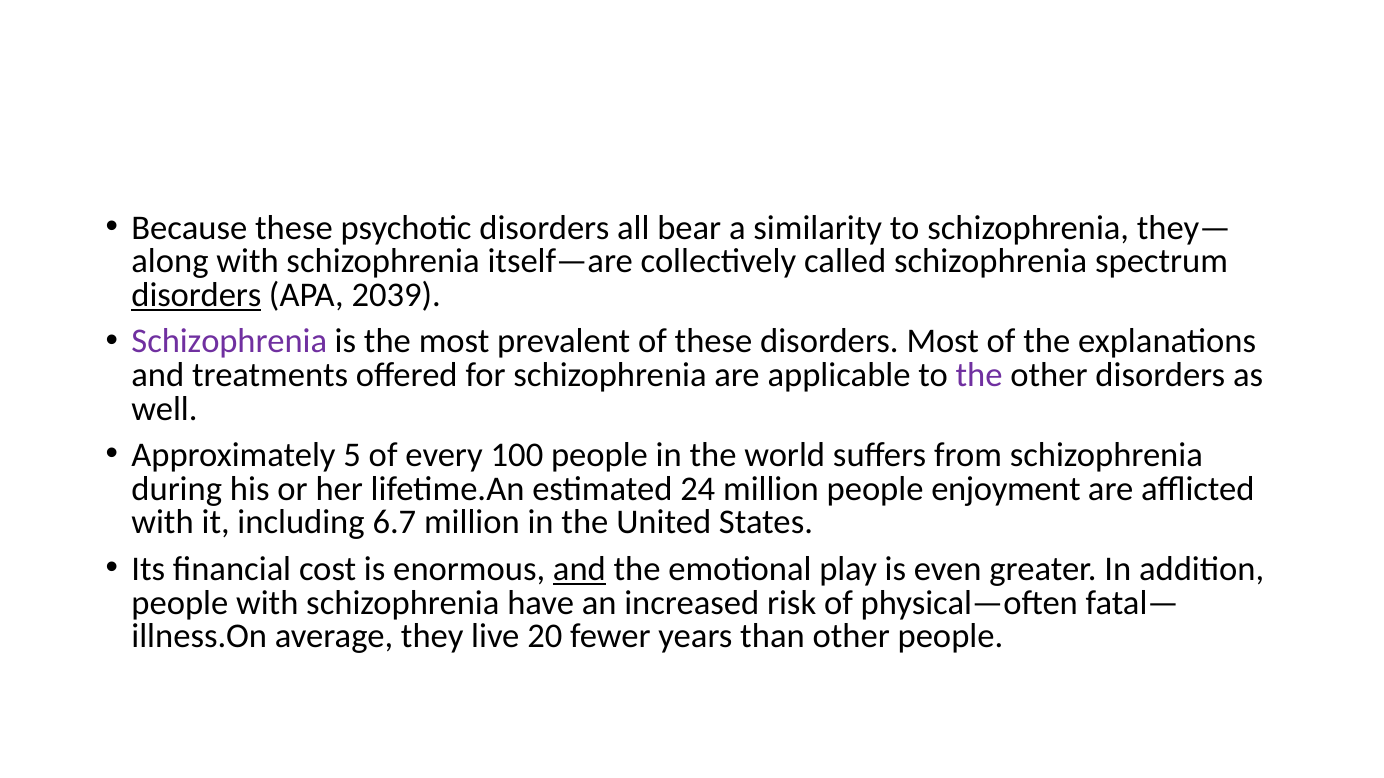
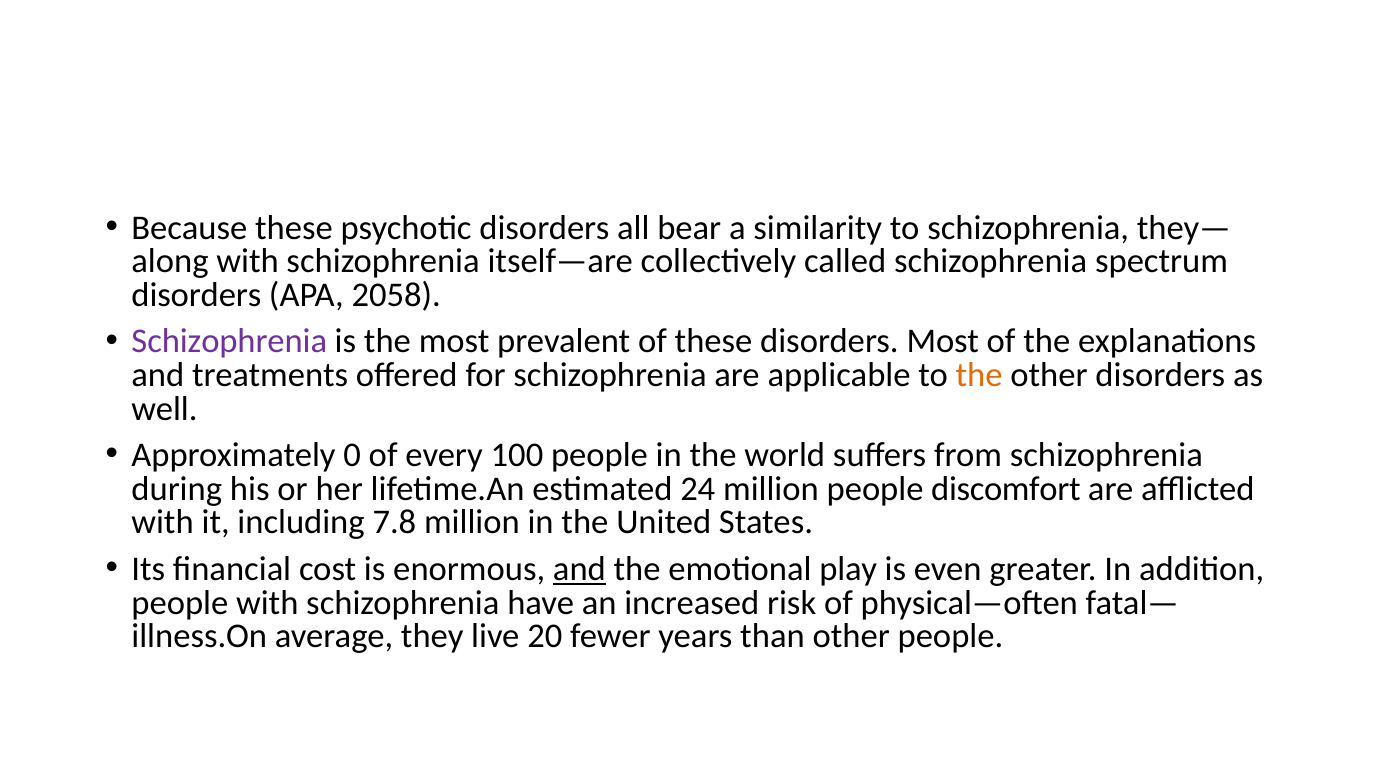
disorders underline: present -> none (196, 295)
2039: 2039 -> 2058 (396, 295)
the colour: purple -> orange (979, 375)
5: 5 -> 0 (352, 456)
enjoyment: enjoyment -> discomfort (1006, 489)
6.7: 6.7 -> 7.8 (394, 523)
